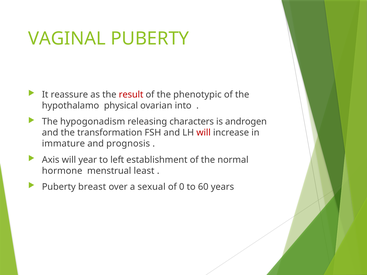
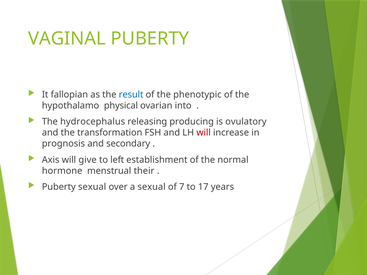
reassure: reassure -> fallopian (69, 95)
result colour: red -> blue (131, 95)
hypogonadism: hypogonadism -> hydrocephalus (93, 122)
characters: characters -> producing (192, 122)
androgen: androgen -> ovulatory (246, 122)
immature: immature -> prognosis (63, 144)
prognosis: prognosis -> secondary (128, 144)
year: year -> give (88, 160)
least: least -> their (144, 171)
Puberty breast: breast -> sexual (92, 187)
0: 0 -> 7 (182, 187)
60: 60 -> 17 (203, 187)
